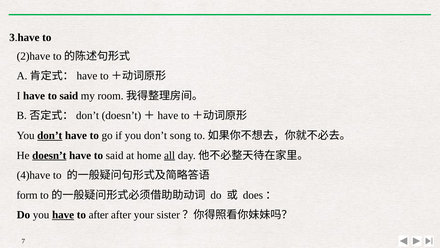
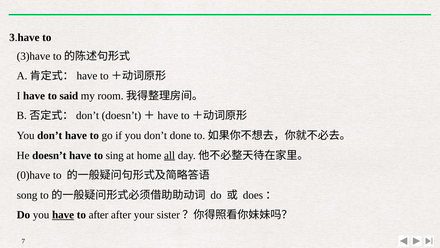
2)have: 2)have -> 3)have (33, 56)
don’t underline: present -> none (50, 135)
song: song -> done (180, 135)
doesn’t underline: present -> none (49, 155)
said: said -> sing (115, 155)
4)have: 4)have -> 0)have (33, 175)
form: form -> song (27, 195)
